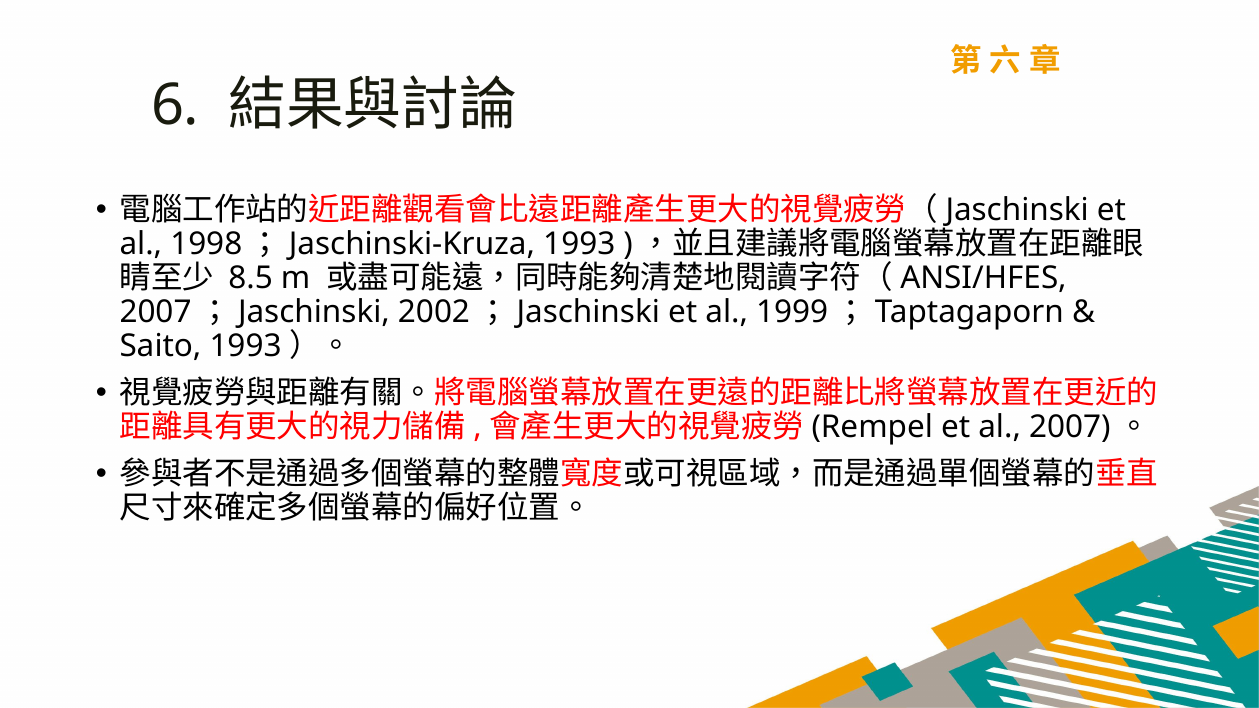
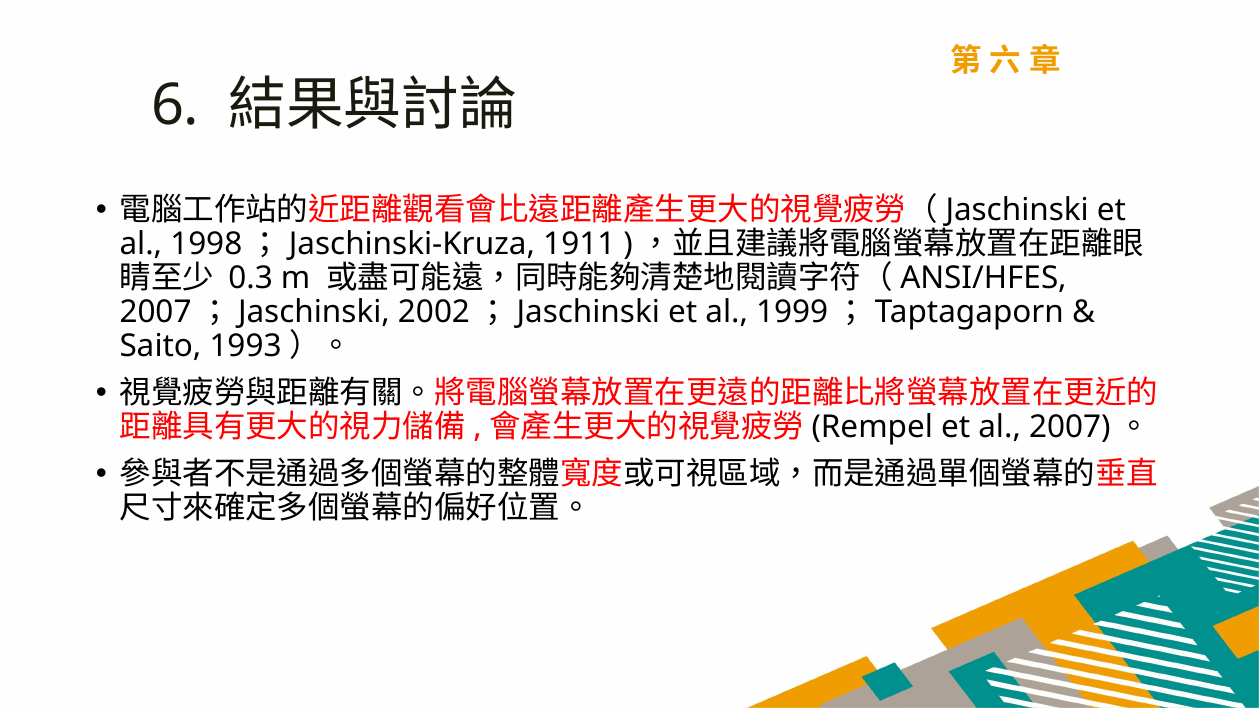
1993: 1993 -> 1911 (579, 244)
8.5: 8.5 -> 0.3 (251, 278)
